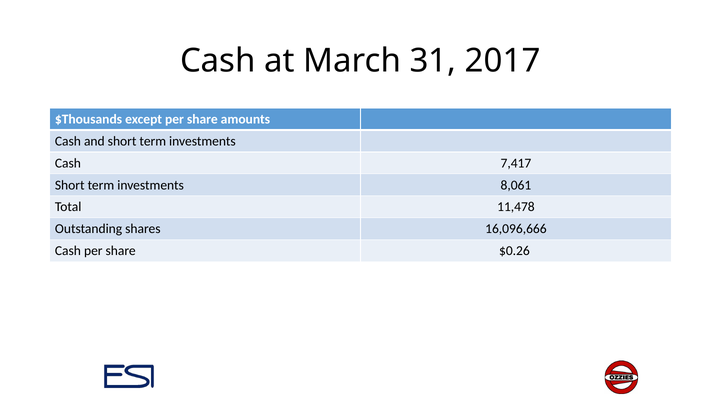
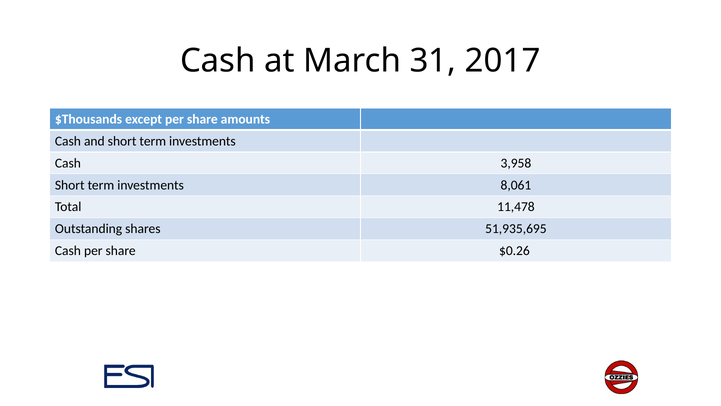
7,417: 7,417 -> 3,958 (516, 163)
16,096,666: 16,096,666 -> 51,935,695 (516, 229)
